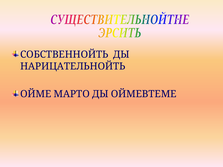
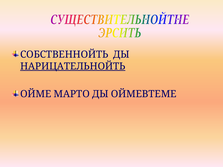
НАРИЦАТЕЛЬНОЙТЬ underline: none -> present (73, 66)
